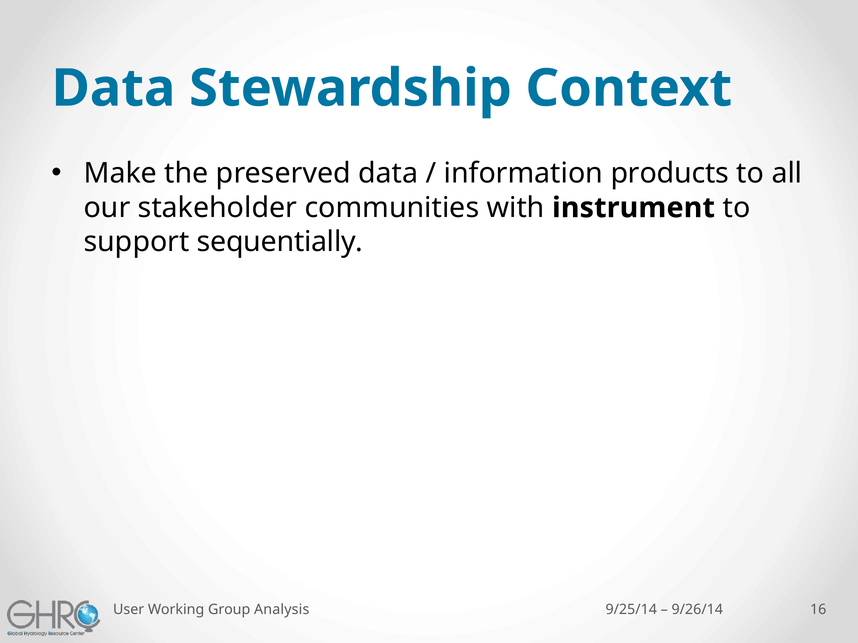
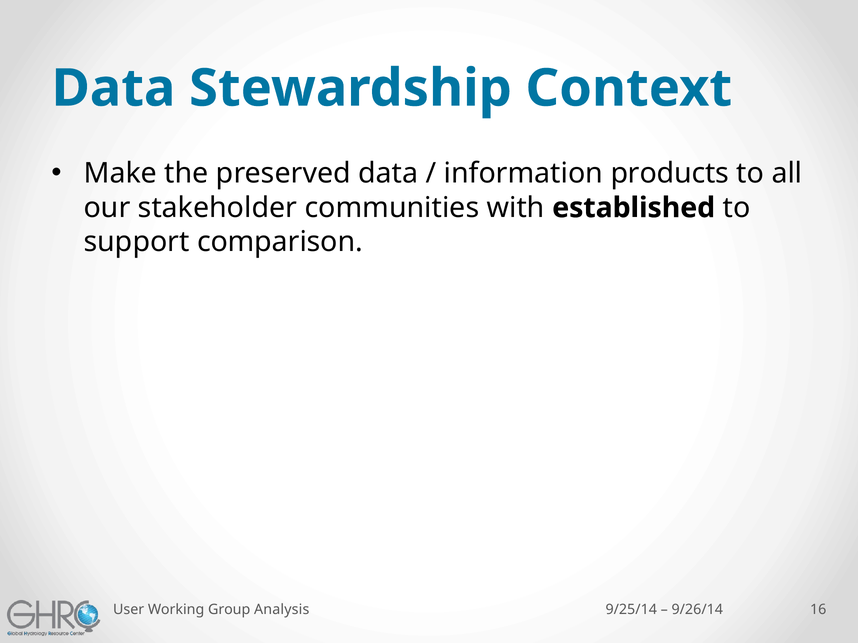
instrument: instrument -> established (634, 208)
sequentially: sequentially -> comparison (280, 242)
